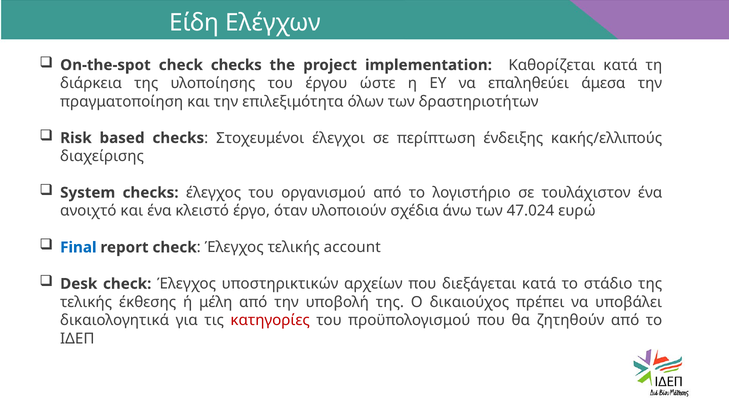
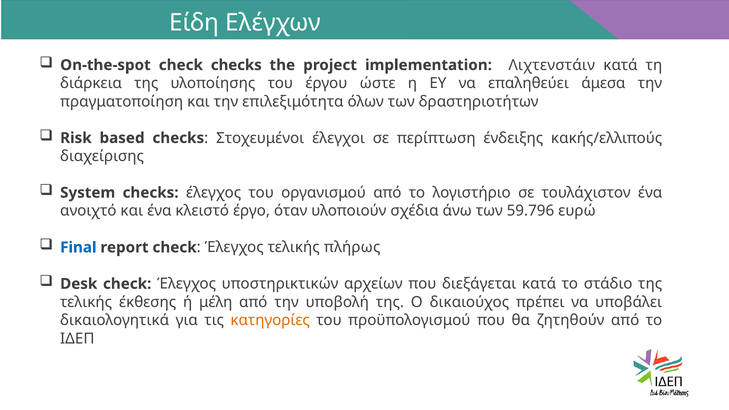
Καθορίζεται: Καθορίζεται -> Λιχτενστάιν (552, 65)
47.024: 47.024 -> 59.796 (530, 211)
account: account -> πλήρως (352, 247)
κατηγορίες colour: red -> orange (270, 320)
